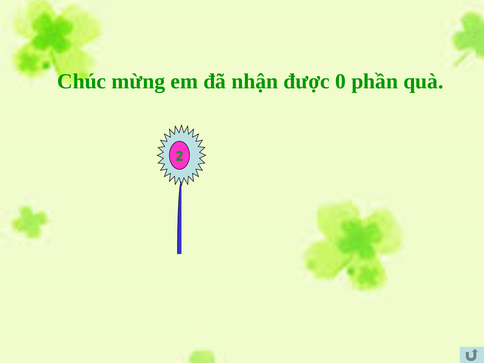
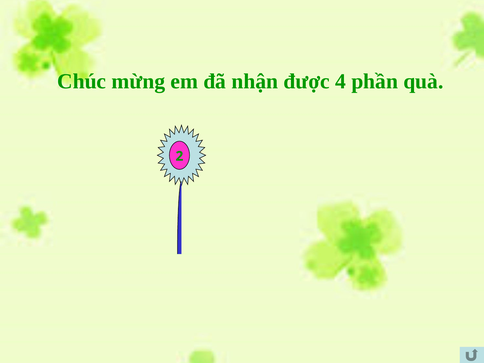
0: 0 -> 4 (341, 81)
